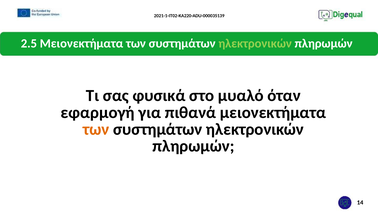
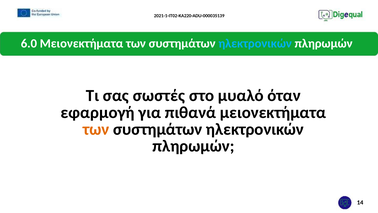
2.5: 2.5 -> 6.0 (29, 43)
ηλεκτρονικών colour: light green -> light blue (255, 43)
φυσικά: φυσικά -> σωστές (159, 96)
